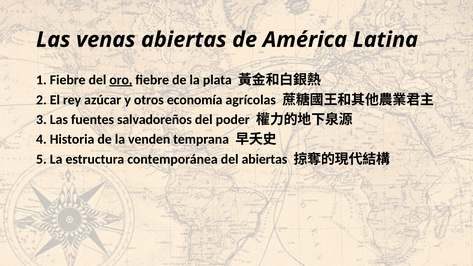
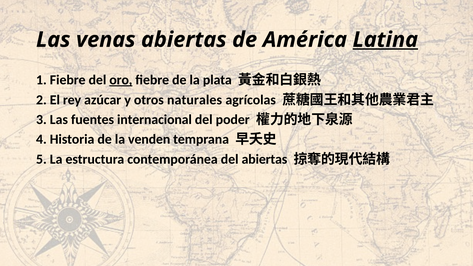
Latina underline: none -> present (385, 40)
economía: economía -> naturales (195, 100)
salvadoreños: salvadoreños -> internacional (154, 120)
